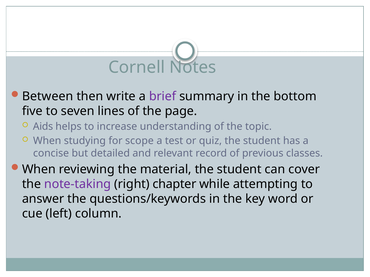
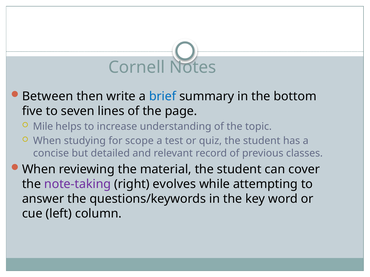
brief colour: purple -> blue (163, 96)
Aids: Aids -> Mile (43, 127)
chapter: chapter -> evolves (174, 184)
